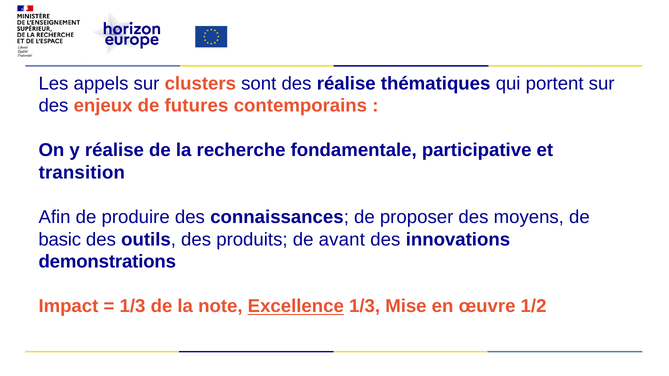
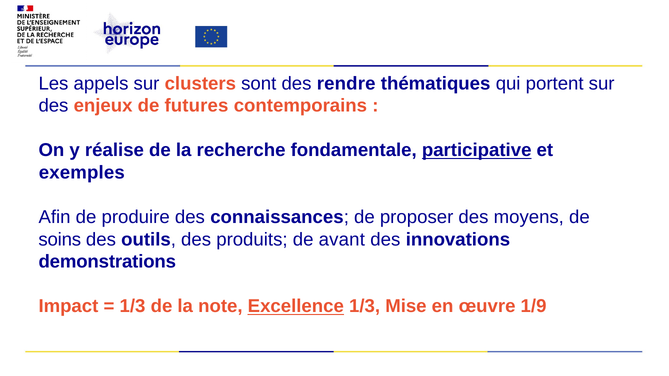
des réalise: réalise -> rendre (346, 84)
participative underline: none -> present (477, 150)
transition: transition -> exemples (82, 173)
basic: basic -> soins (60, 240)
1/2: 1/2 -> 1/9 (534, 307)
